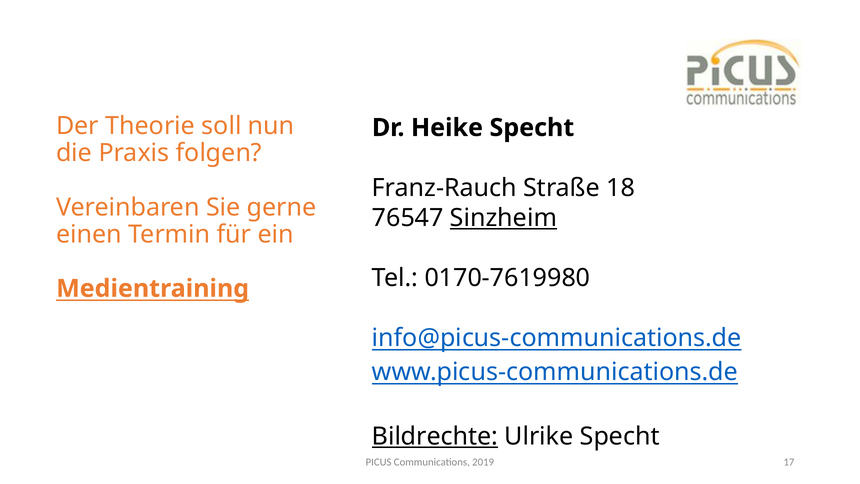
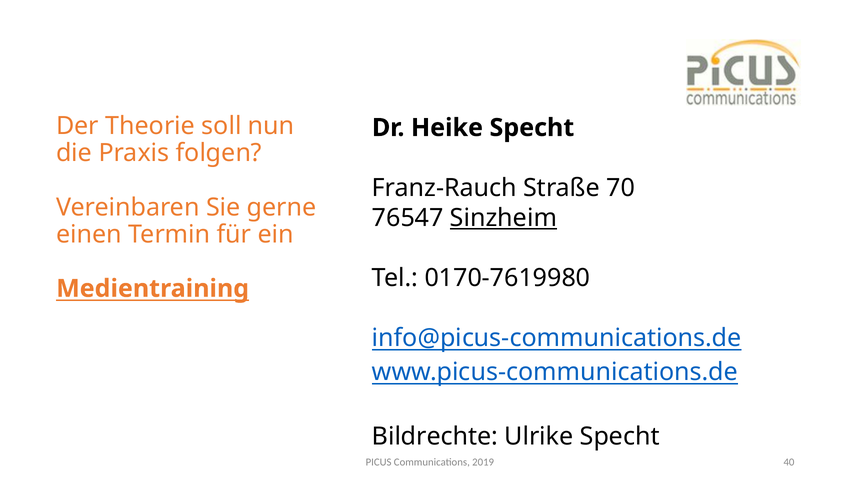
18: 18 -> 70 (621, 188)
Bildrechte underline: present -> none (435, 436)
17: 17 -> 40 (789, 462)
